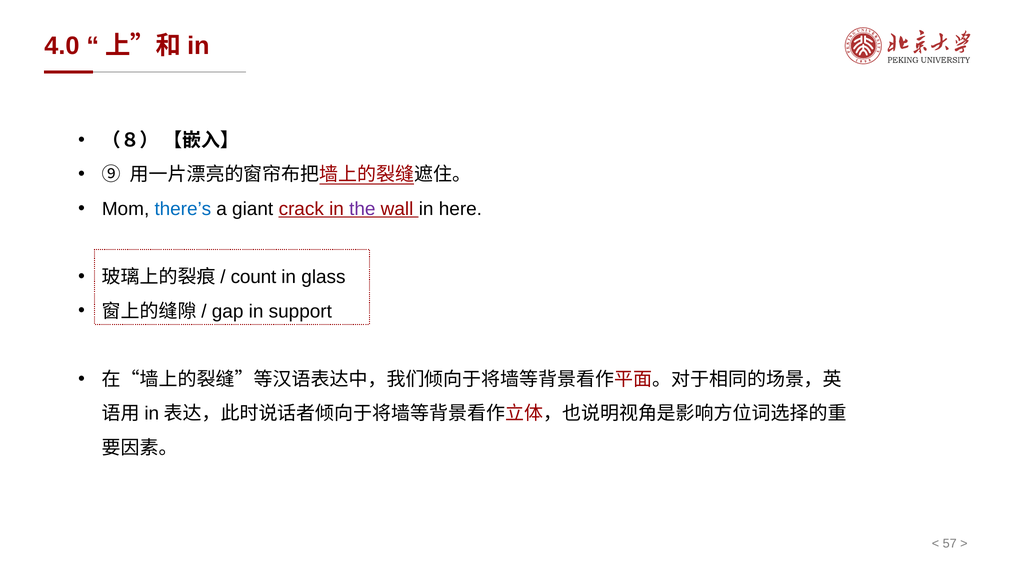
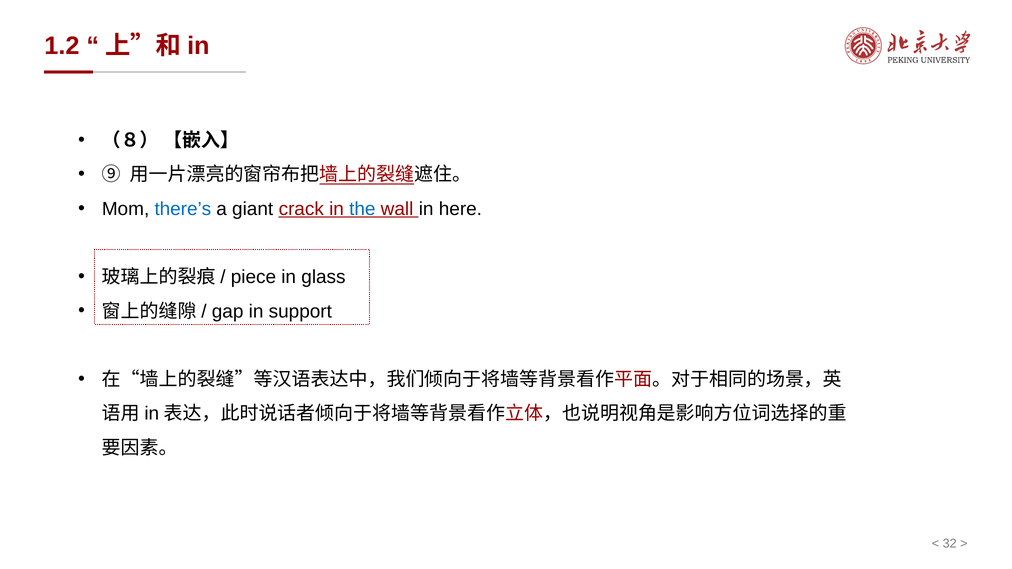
4.0: 4.0 -> 1.2 (62, 46)
the colour: purple -> blue (362, 209)
count: count -> piece (253, 277)
57: 57 -> 32 (950, 544)
